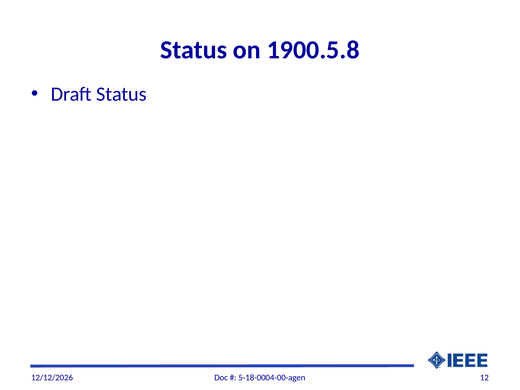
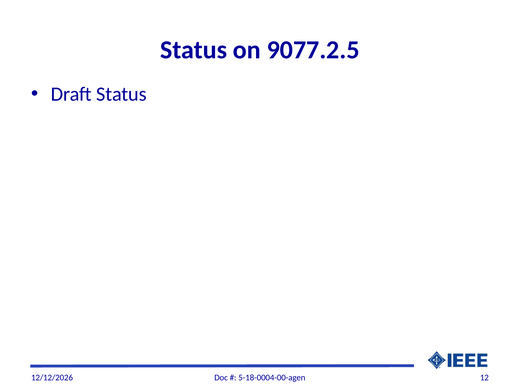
1900.5.8: 1900.5.8 -> 9077.2.5 (313, 50)
